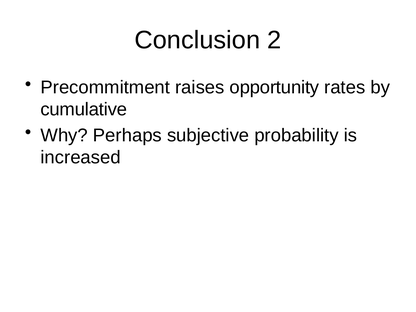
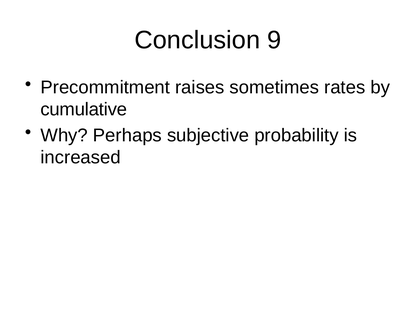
2: 2 -> 9 (274, 40)
opportunity: opportunity -> sometimes (274, 87)
